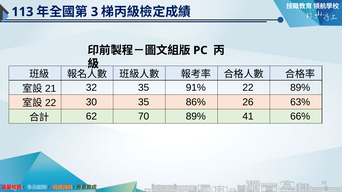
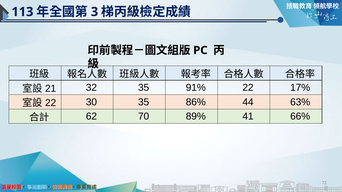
22 89%: 89% -> 17% (300, 88)
26: 26 -> 44 (248, 102)
